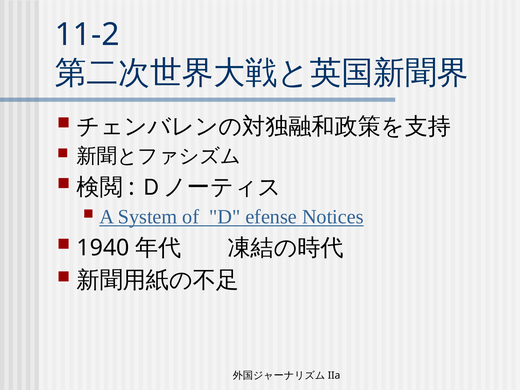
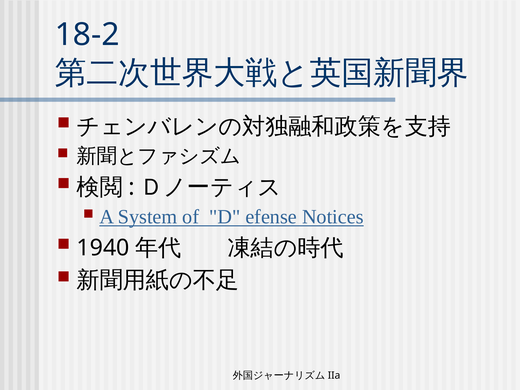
11-2: 11-2 -> 18-2 (87, 35)
